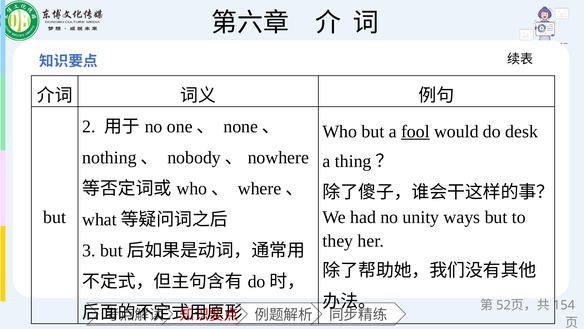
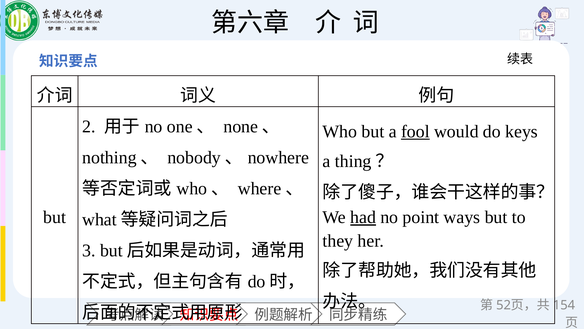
desk: desk -> keys (522, 131)
had underline: none -> present (363, 217)
unity: unity -> point (421, 217)
